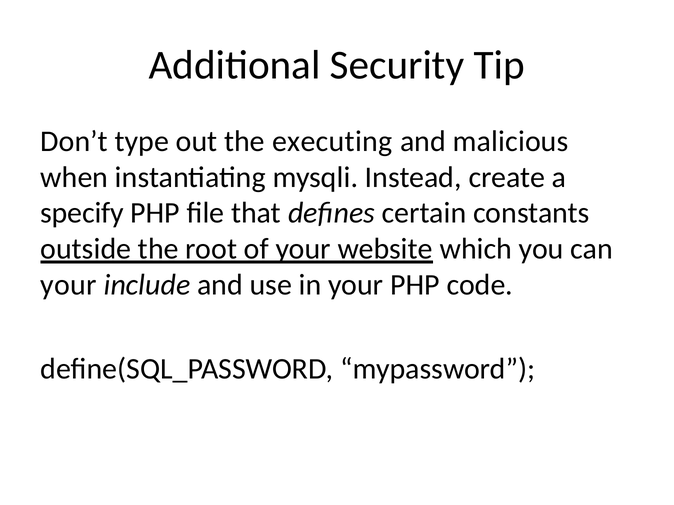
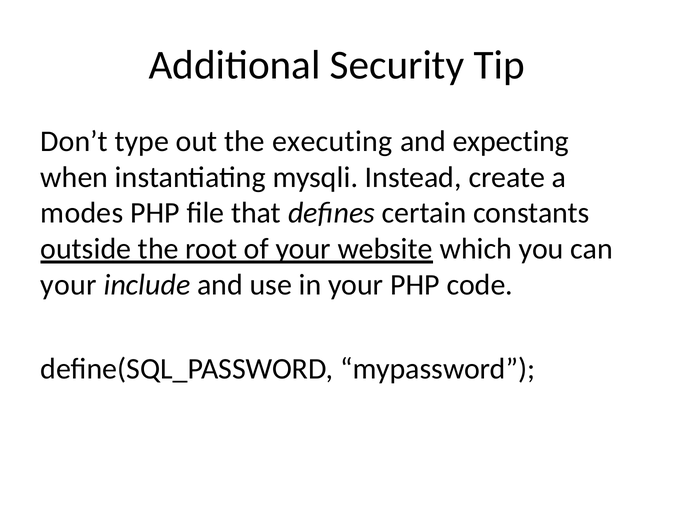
malicious: malicious -> expecting (511, 141)
specify: specify -> modes (82, 213)
